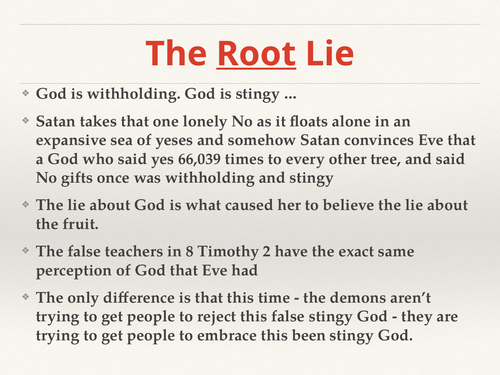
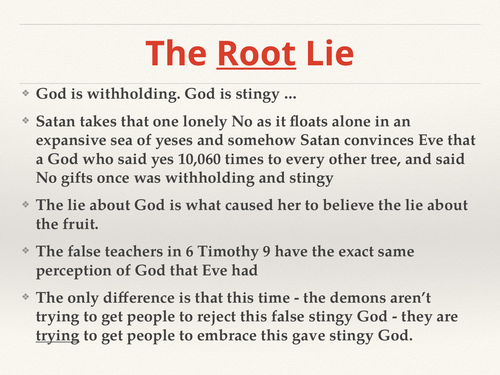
66,039: 66,039 -> 10,060 (200, 159)
8: 8 -> 6 (190, 251)
2: 2 -> 9 (267, 251)
trying underline: none -> present (58, 335)
been: been -> gave (309, 335)
